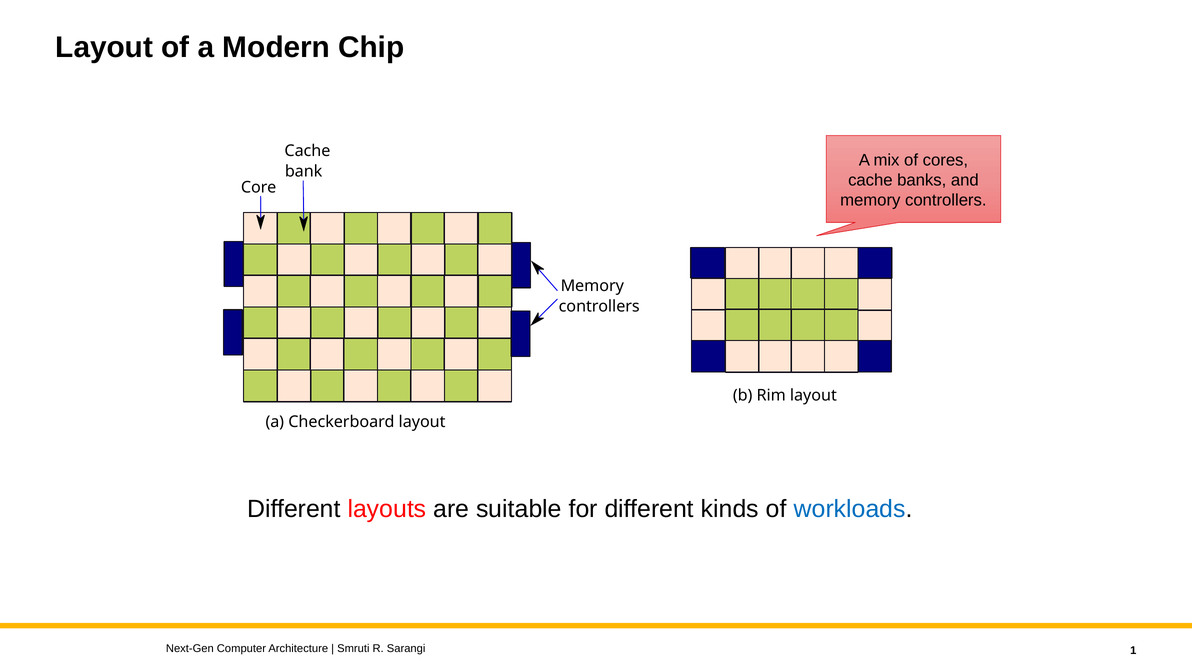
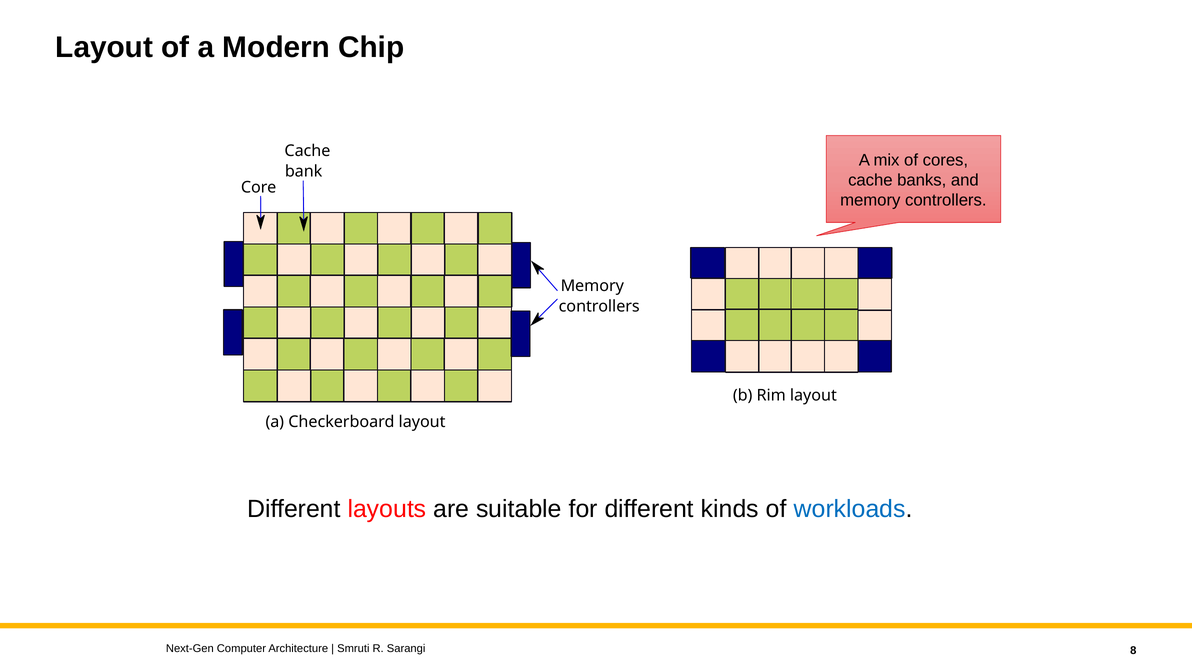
1: 1 -> 8 (1133, 650)
